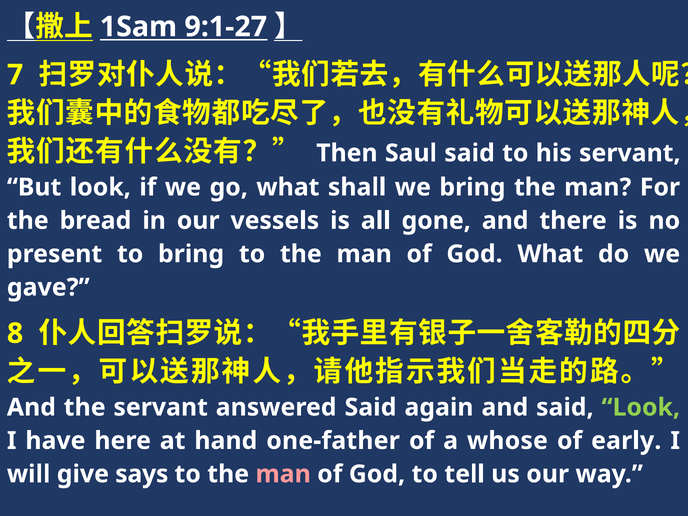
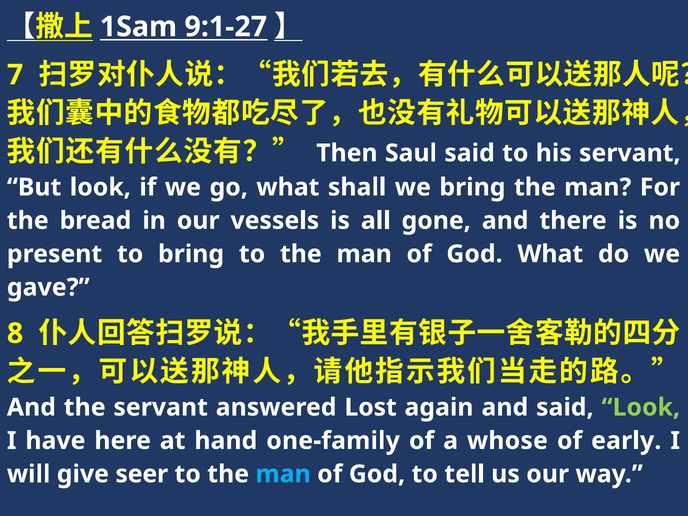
answered Said: Said -> Lost (371, 407)
one-father: one-father -> one-family (333, 441)
says: says -> seer (142, 474)
man colour: pink -> light blue (283, 474)
